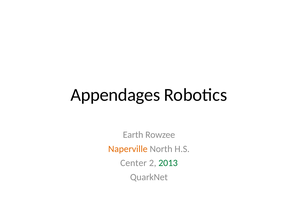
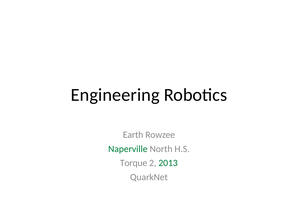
Appendages: Appendages -> Engineering (115, 95)
Naperville colour: orange -> green (128, 149)
Center: Center -> Torque (134, 163)
